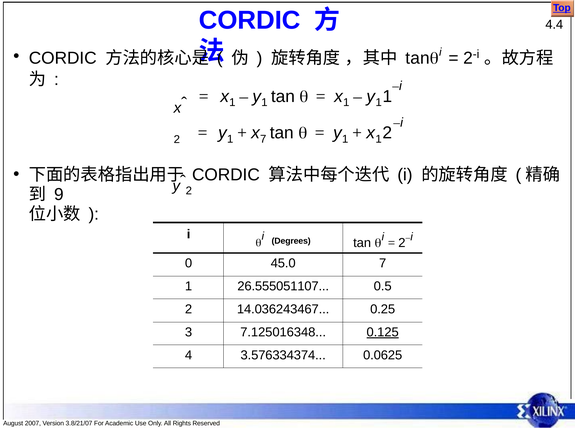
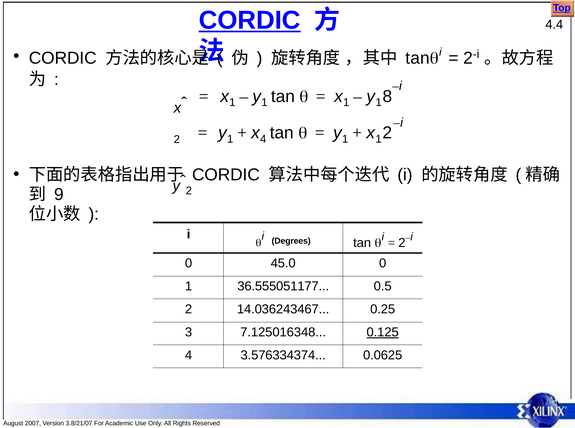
CORDIC underline: none -> present (250, 20)
1 1: 1 -> 8 (387, 96)
7: 7 -> 4 (263, 139)
45.0 7: 7 -> 0 (383, 263)
26.555051107: 26.555051107 -> 36.555051177 (283, 286)
